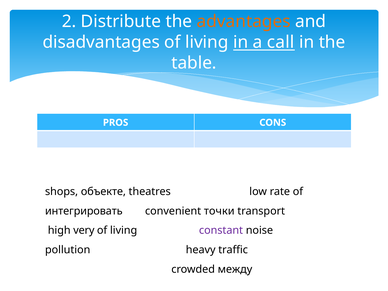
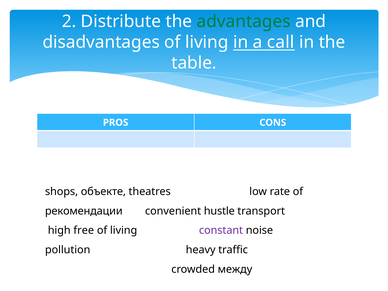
advantages colour: orange -> green (244, 21)
интегрировать: интегрировать -> рекомендации (84, 211)
точки: точки -> hustle (219, 211)
very: very -> free (84, 230)
